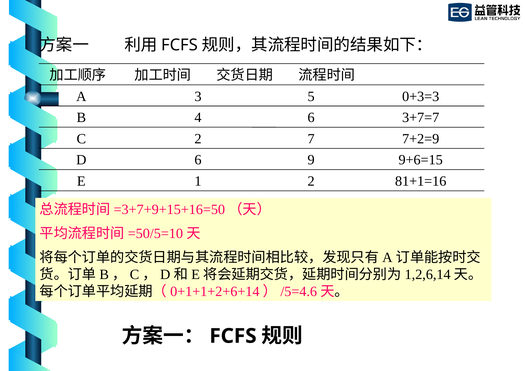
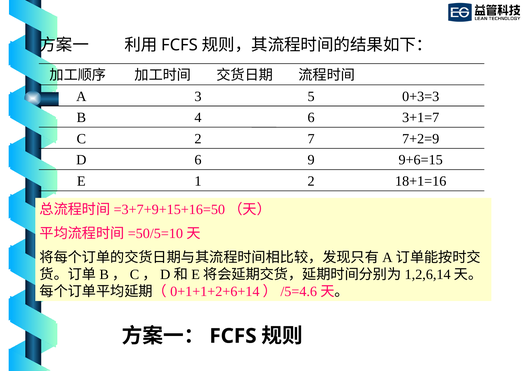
3+7=7: 3+7=7 -> 3+1=7 (421, 118)
81+1=16: 81+1=16 -> 18+1=16 (421, 181)
